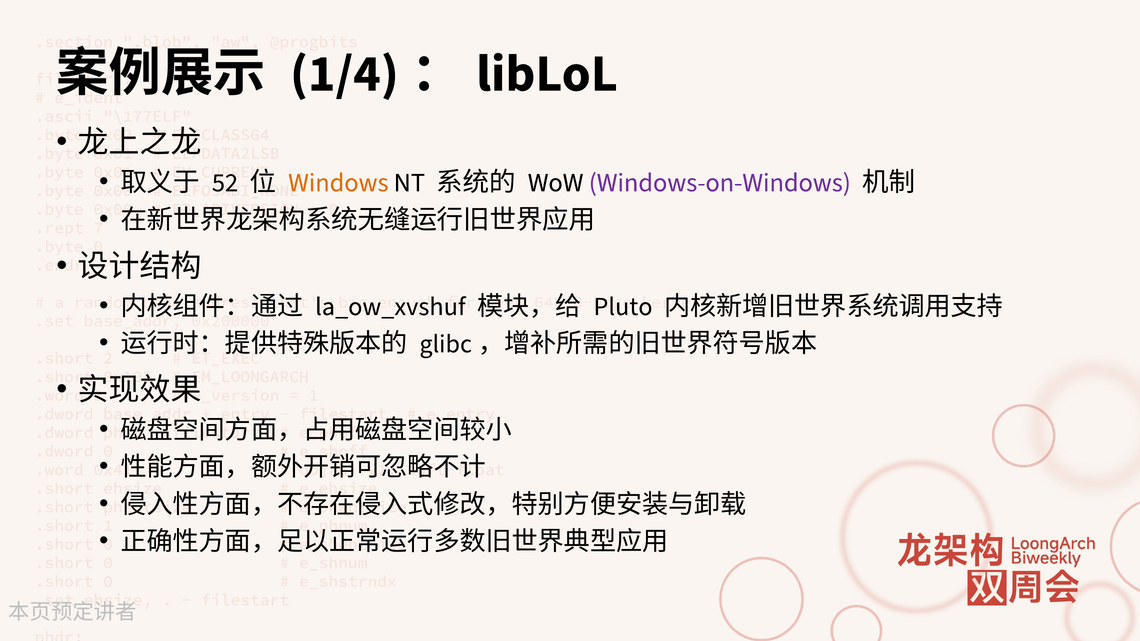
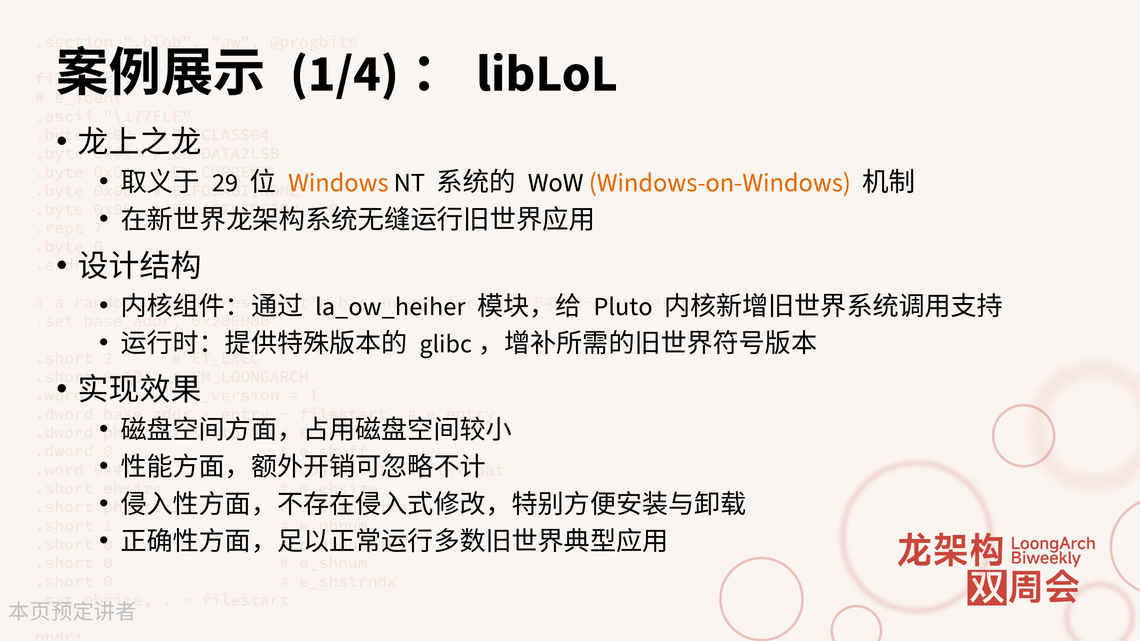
52: 52 -> 29 (225, 183)
Windows-on-Windows colour: purple -> orange (720, 183)
la_ow_xvshuf: la_ow_xvshuf -> la_ow_heiher (390, 307)
